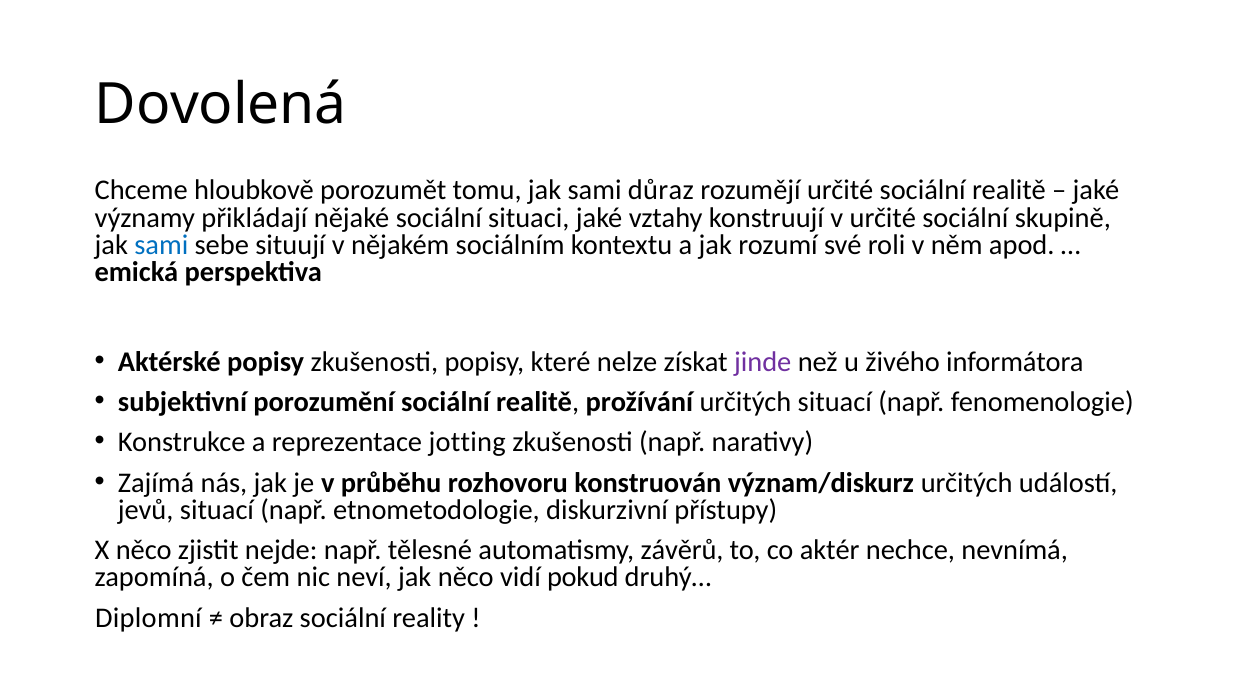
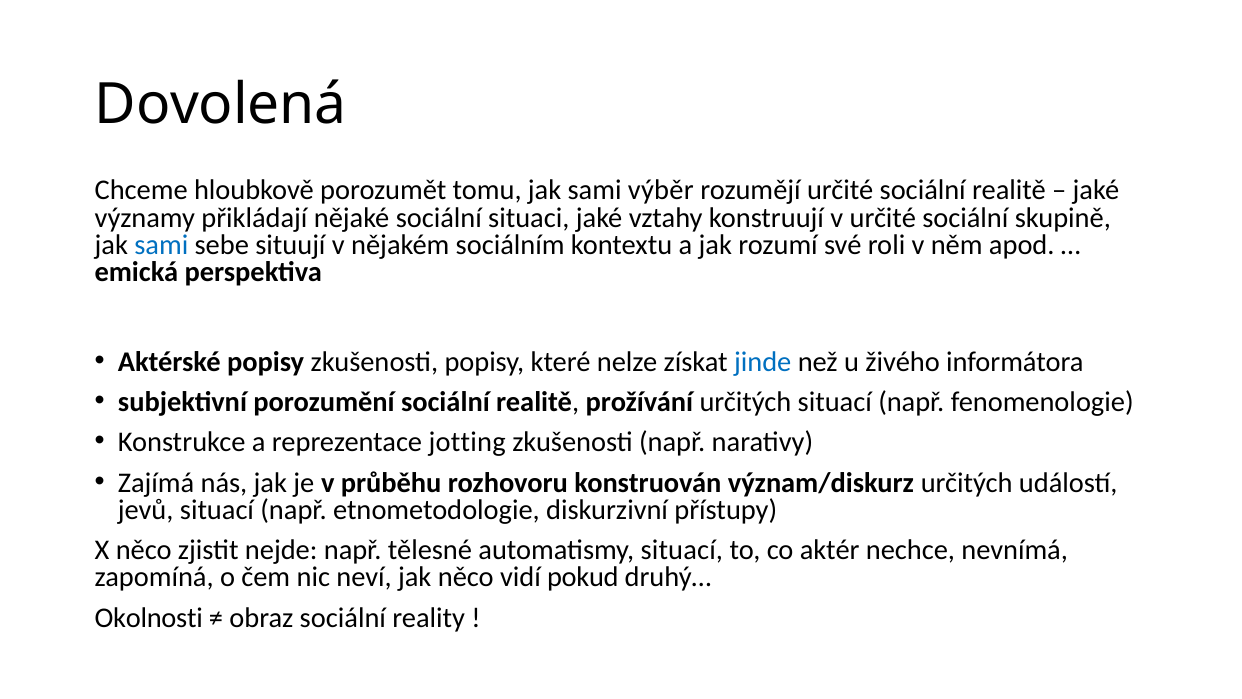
důraz: důraz -> výběr (661, 190)
jinde colour: purple -> blue (763, 362)
automatismy závěrů: závěrů -> situací (682, 550)
Diplomní: Diplomní -> Okolnosti (149, 618)
